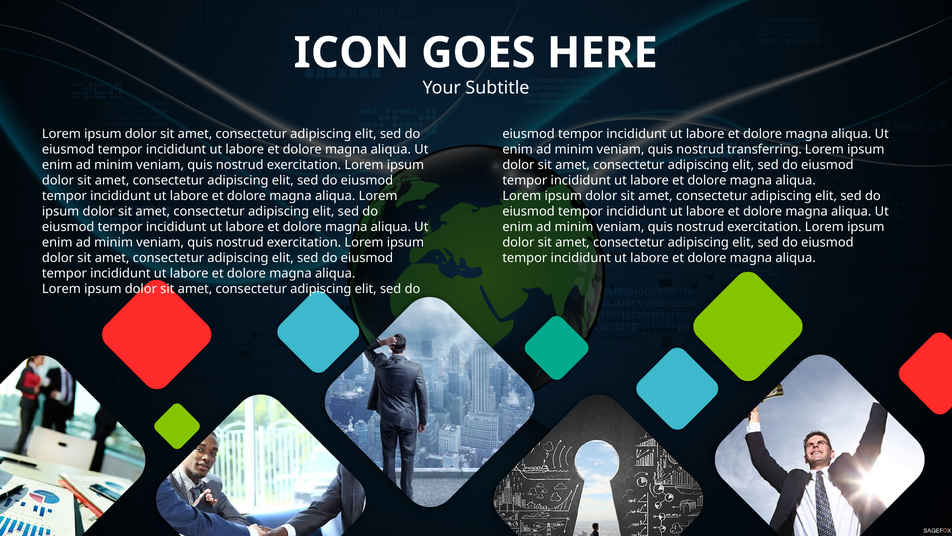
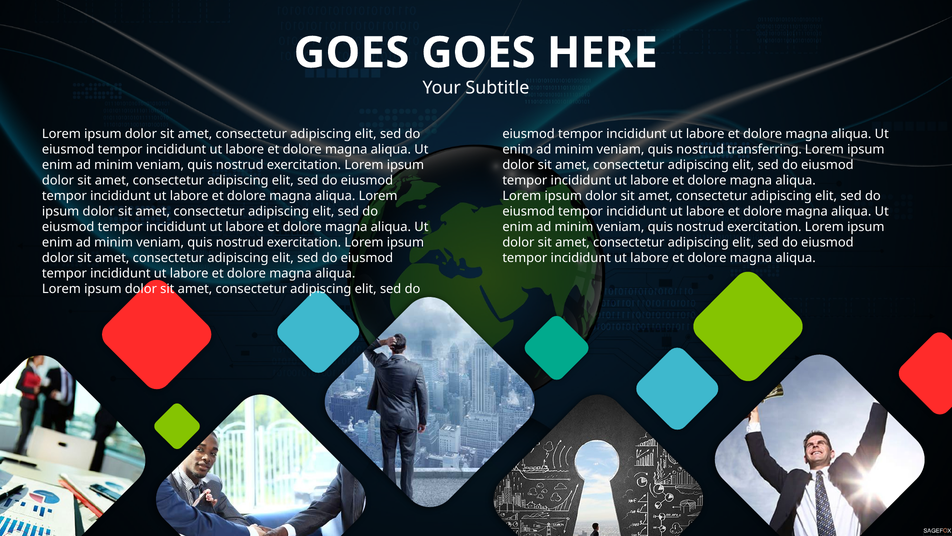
ICON: ICON -> GOES (352, 53)
